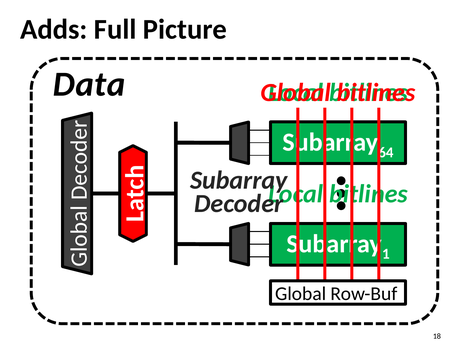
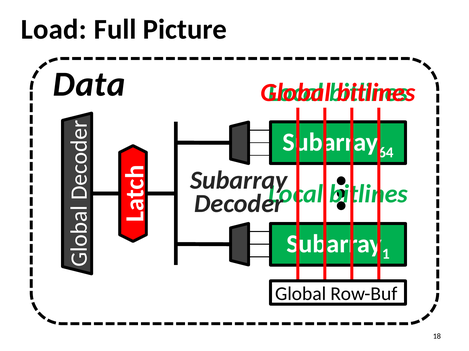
Adds: Adds -> Load (54, 29)
